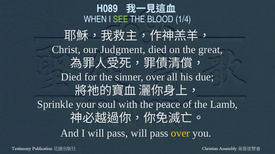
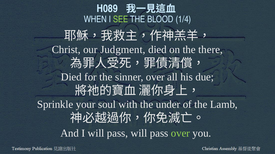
great: great -> there (211, 50)
peace: peace -> under (168, 105)
over colour: yellow -> light green (180, 134)
